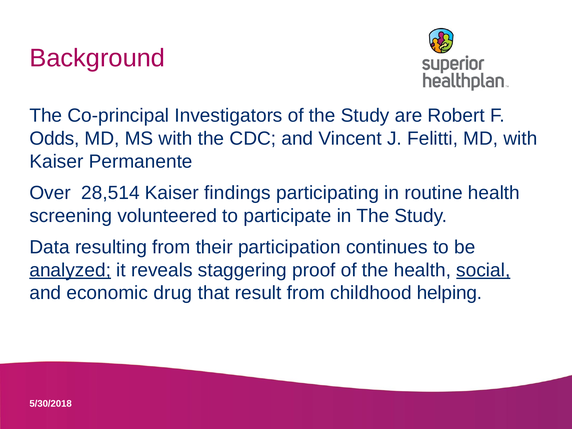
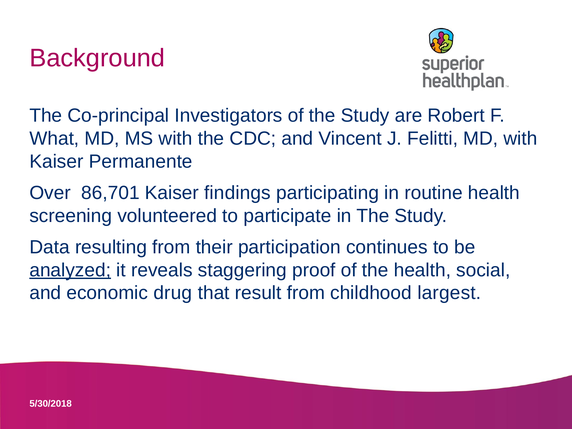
Odds: Odds -> What (54, 139)
28,514: 28,514 -> 86,701 (110, 193)
social underline: present -> none (483, 270)
helping: helping -> largest (449, 293)
